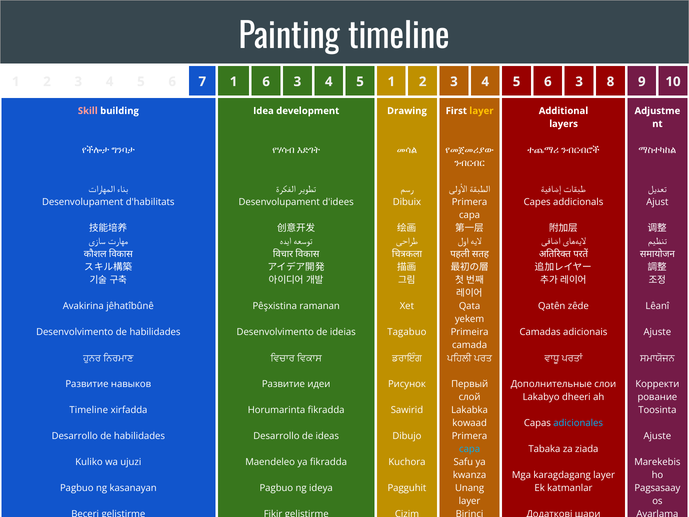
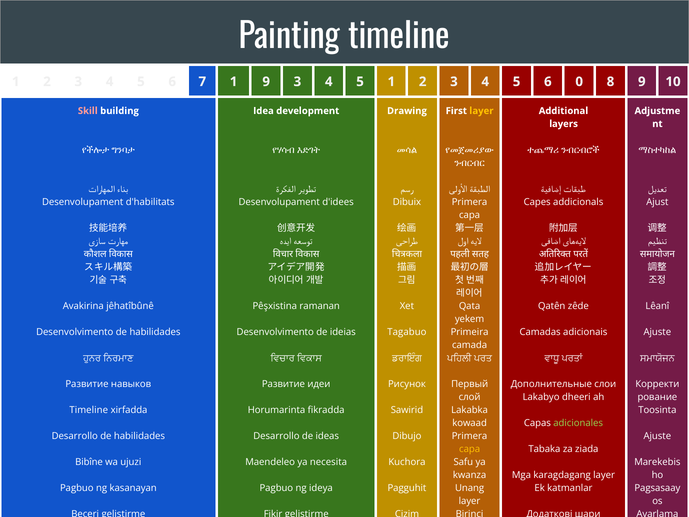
1 6: 6 -> 9 (266, 82)
5 6 3: 3 -> 0 (579, 82)
adicionales colour: light blue -> light green (578, 423)
capa colour: light blue -> yellow (470, 449)
Kuliko: Kuliko -> Bibîne (89, 462)
ya fikradda: fikradda -> necesita (328, 462)
